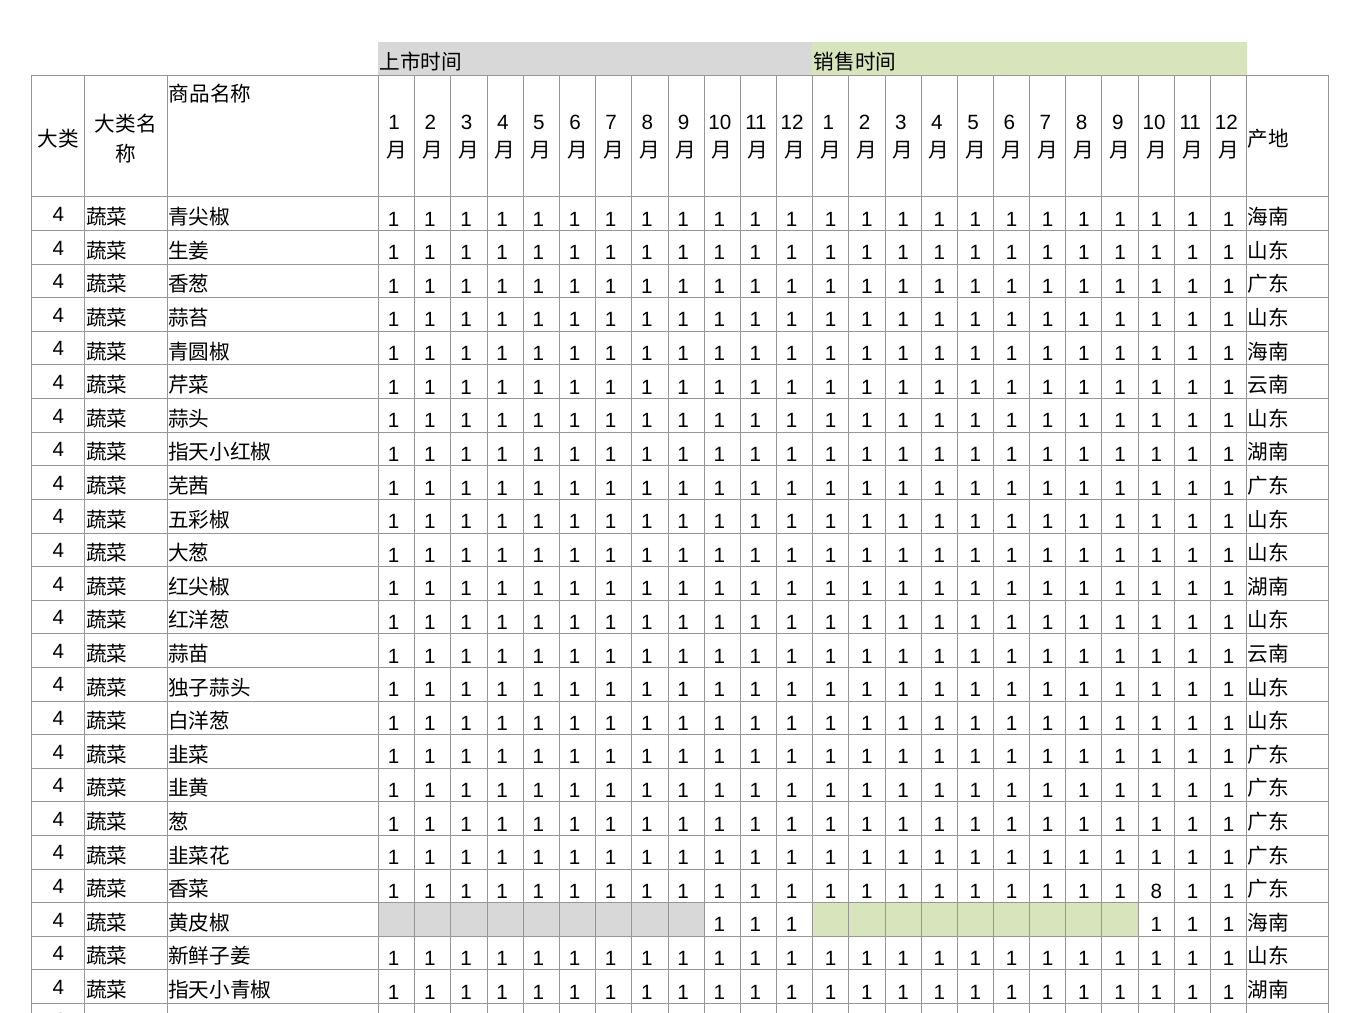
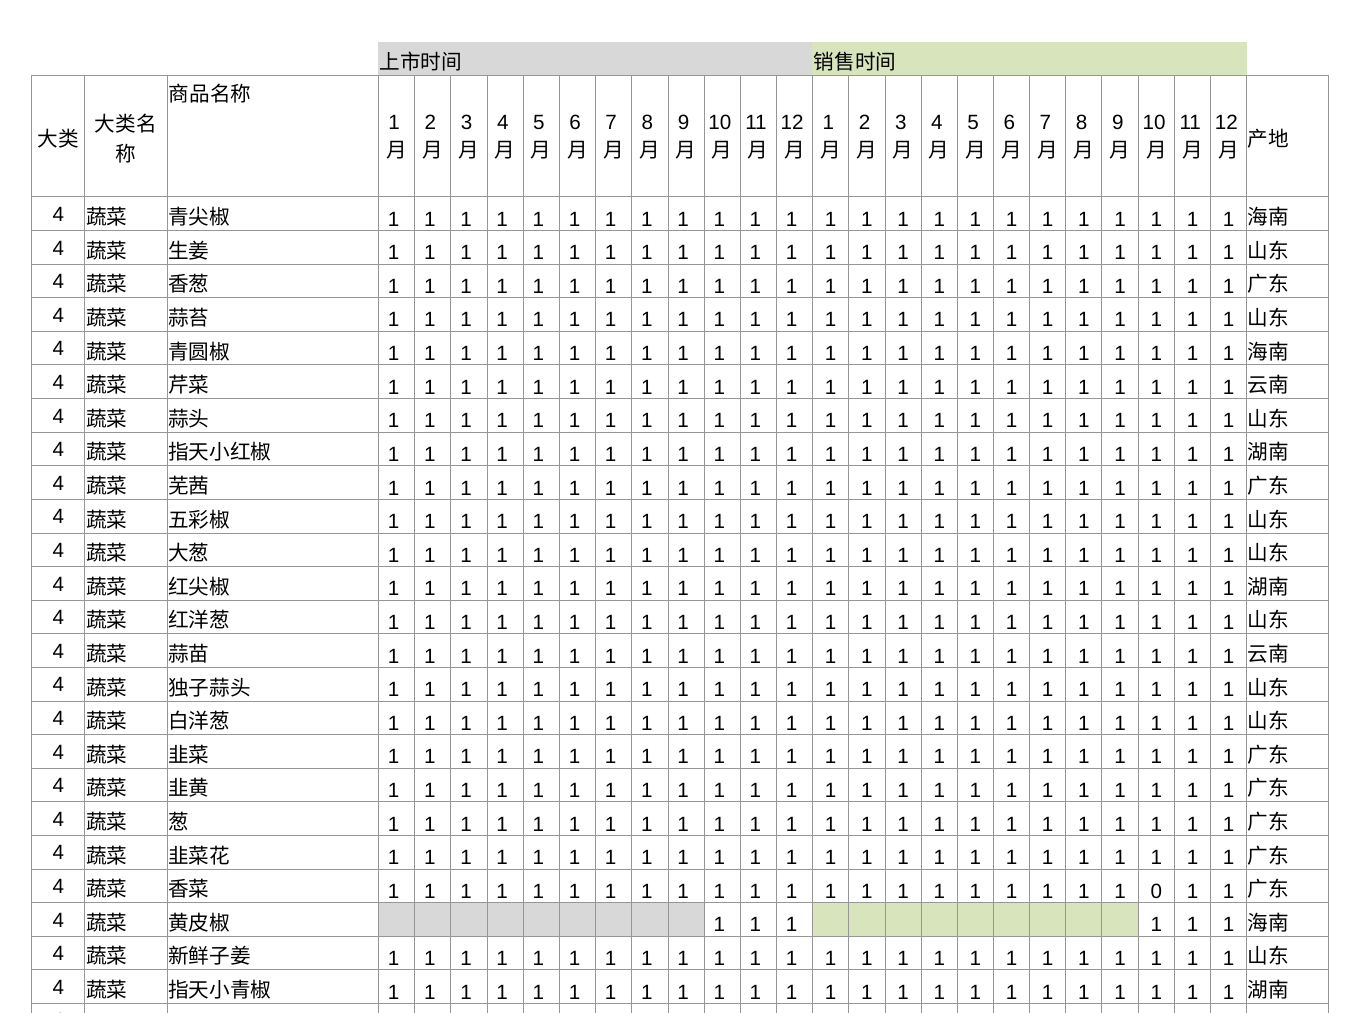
1 8: 8 -> 0 (1156, 891)
